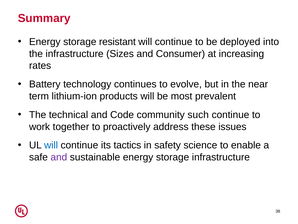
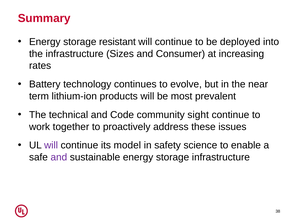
such: such -> sight (198, 115)
will colour: blue -> purple (51, 145)
tactics: tactics -> model (127, 145)
